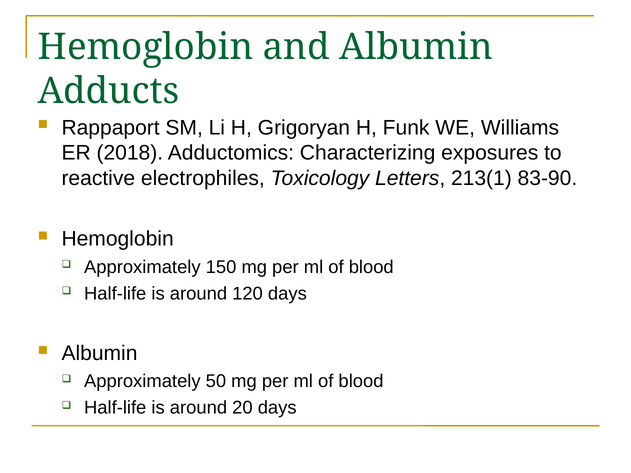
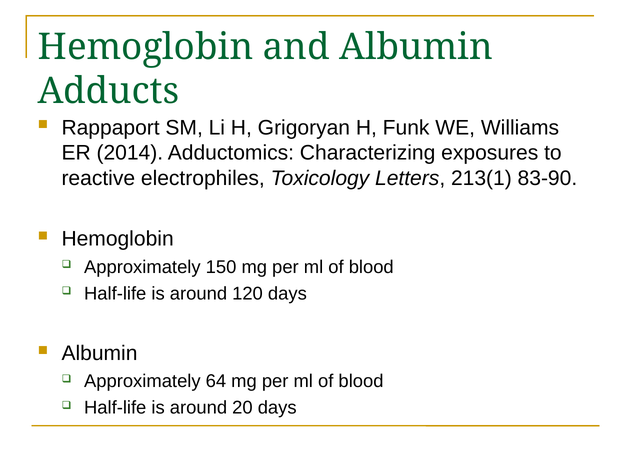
2018: 2018 -> 2014 (130, 153)
50: 50 -> 64 (216, 381)
